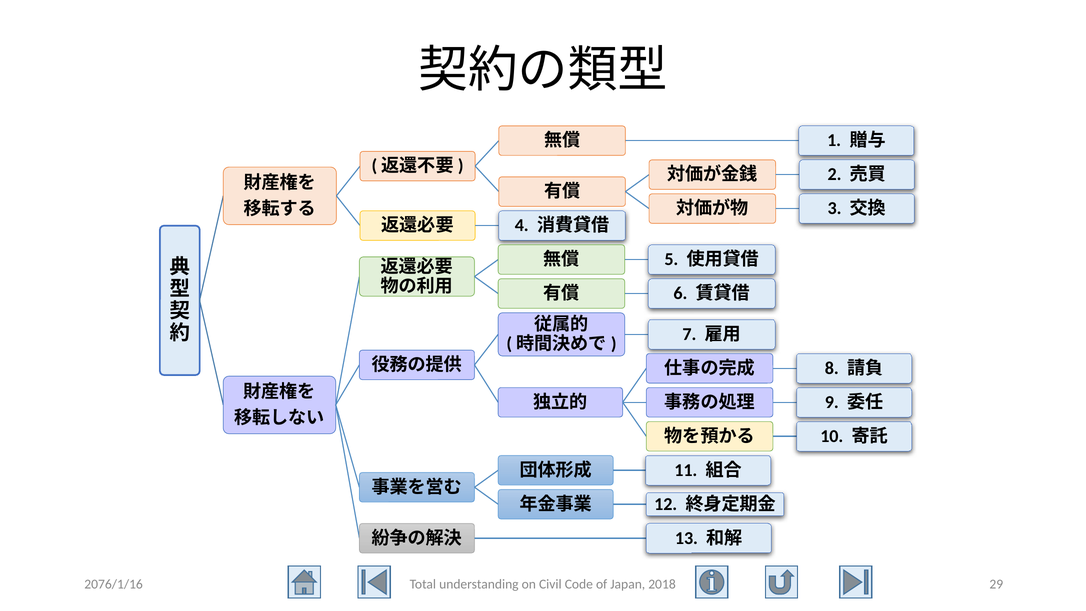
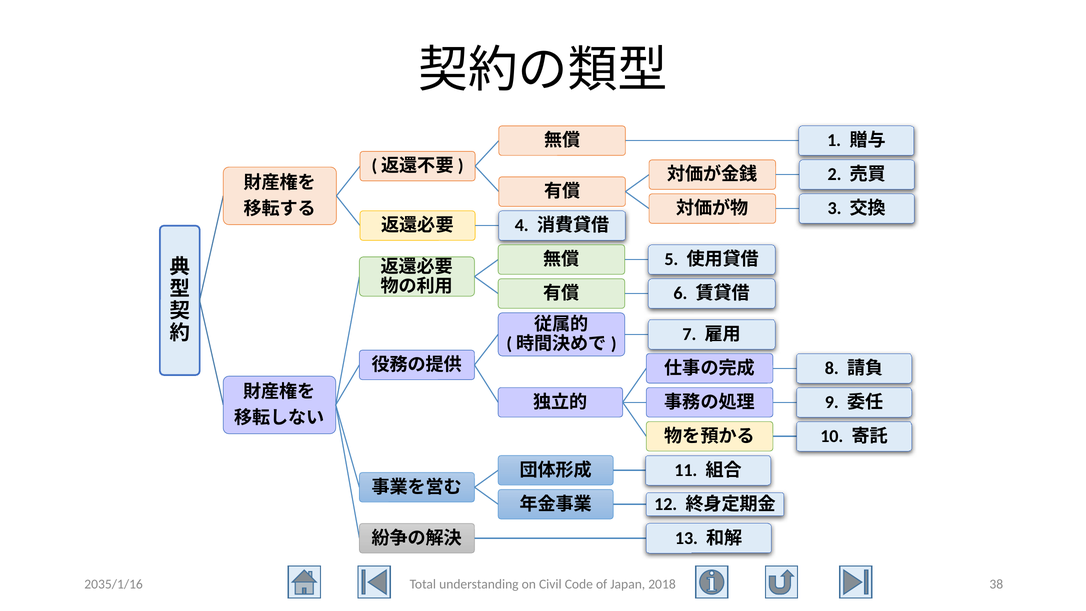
2076/1/16: 2076/1/16 -> 2035/1/16 (114, 584)
29: 29 -> 38 (996, 584)
